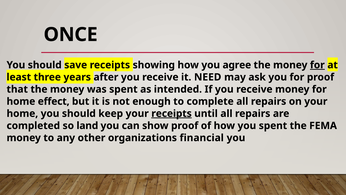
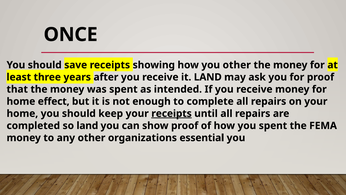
you agree: agree -> other (237, 65)
for underline: present -> none (317, 65)
it NEED: NEED -> LAND (208, 77)
financial: financial -> essential (202, 138)
